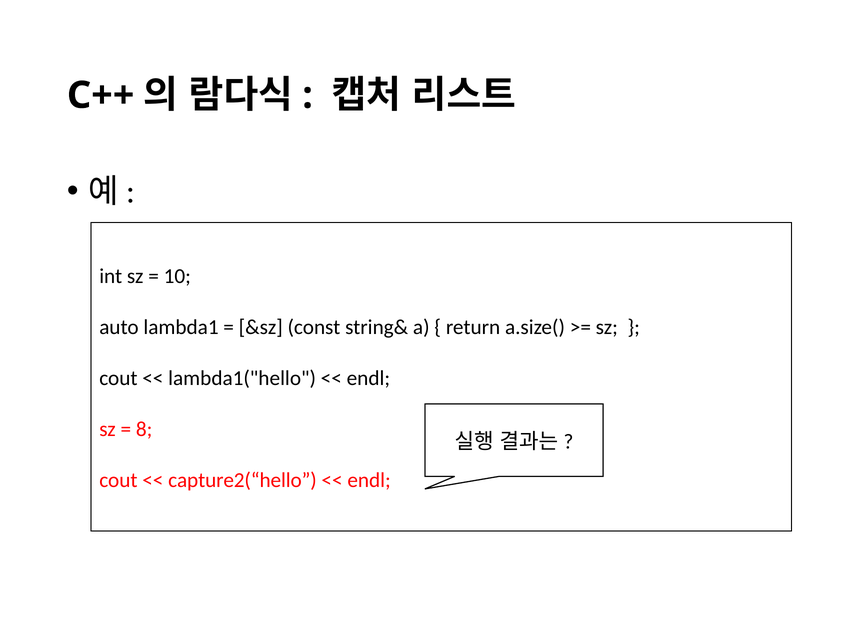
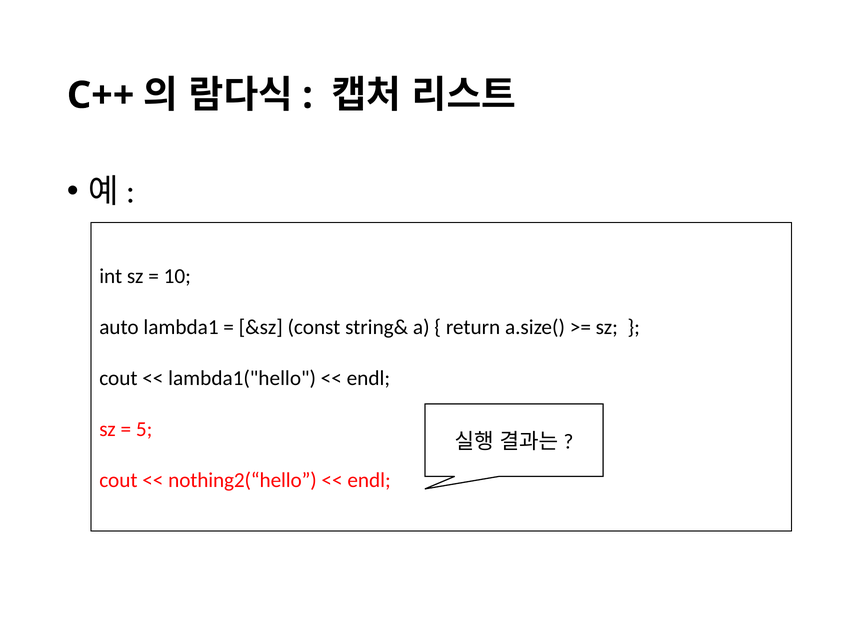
8: 8 -> 5 (144, 429)
capture2(“hello: capture2(“hello -> nothing2(“hello (243, 480)
